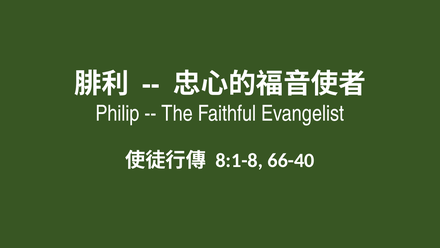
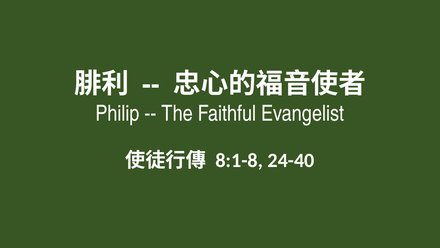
66-40: 66-40 -> 24-40 (291, 160)
